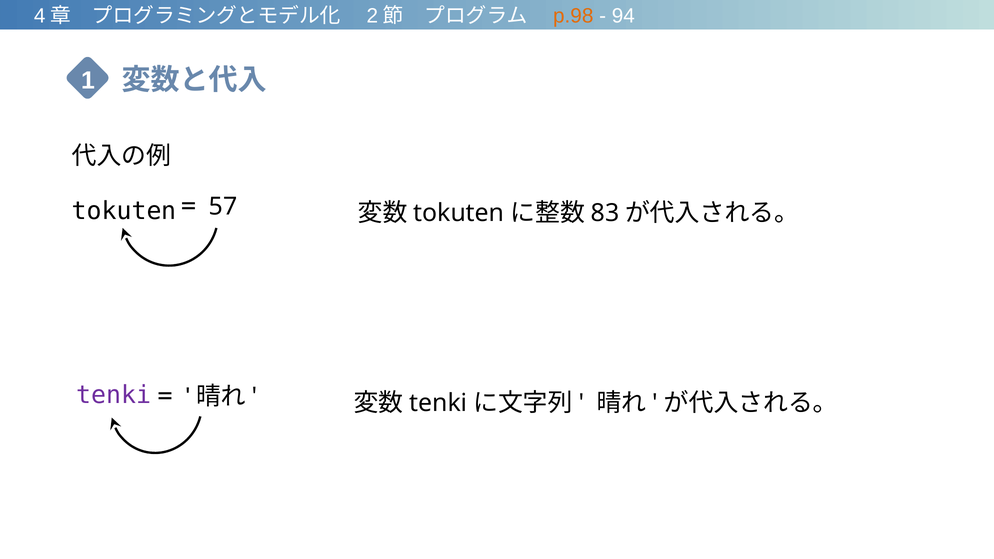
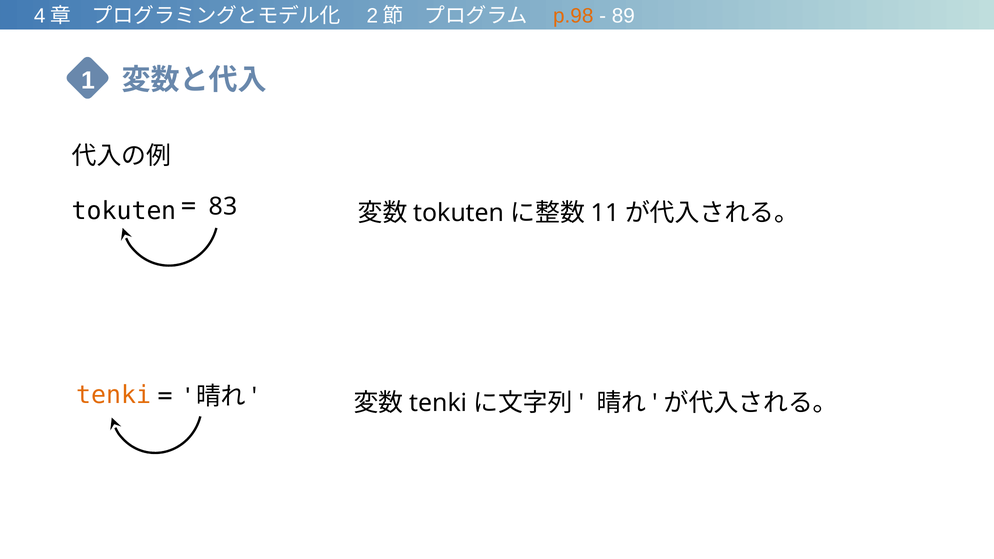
94: 94 -> 89 (623, 16)
57: 57 -> 83 (223, 206)
83: 83 -> 11 (605, 213)
tenki colour: purple -> orange (114, 395)
